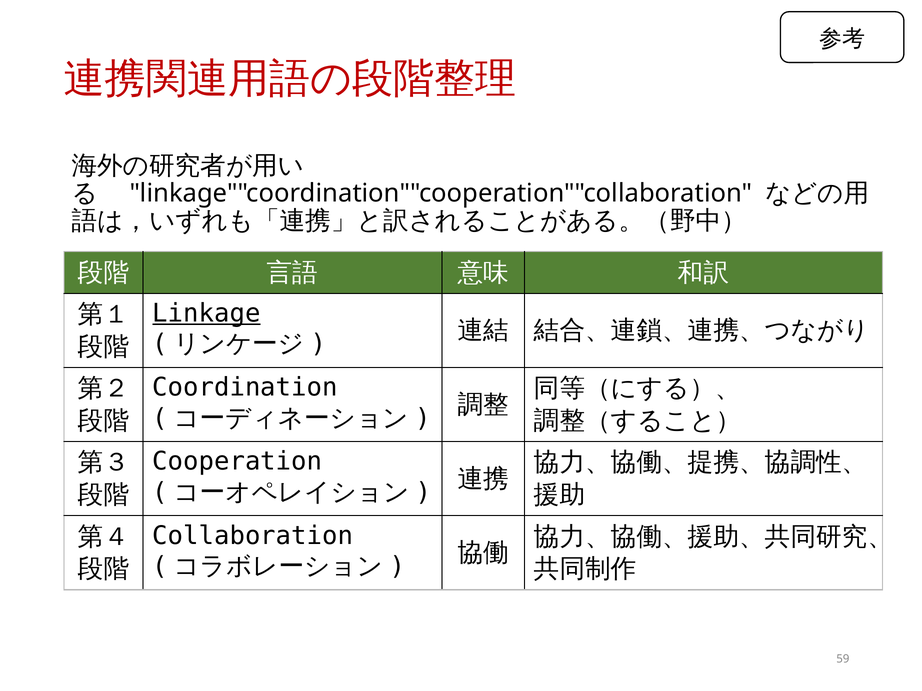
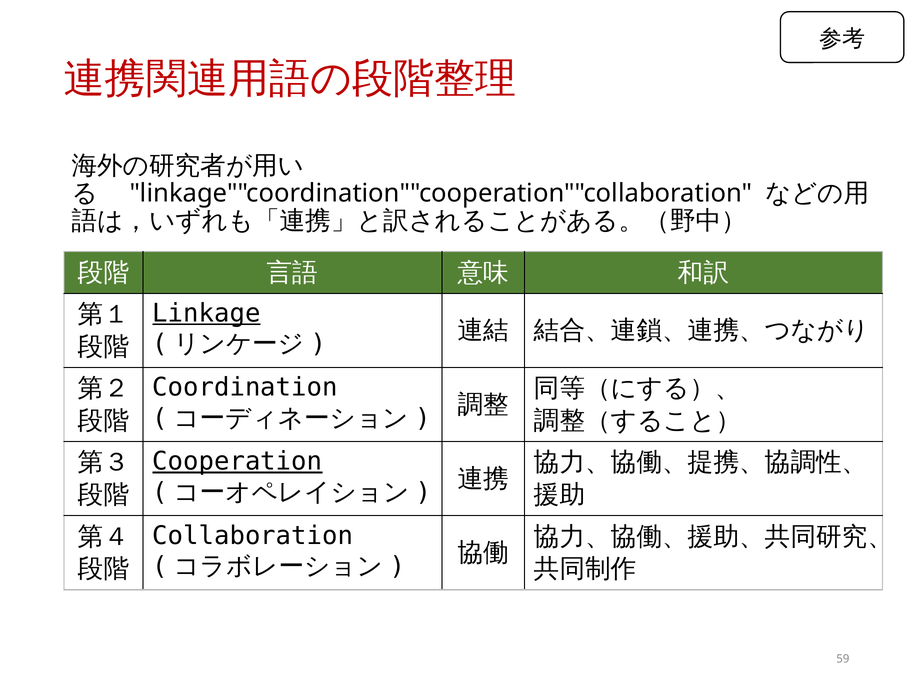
Cooperation underline: none -> present (237, 462)
